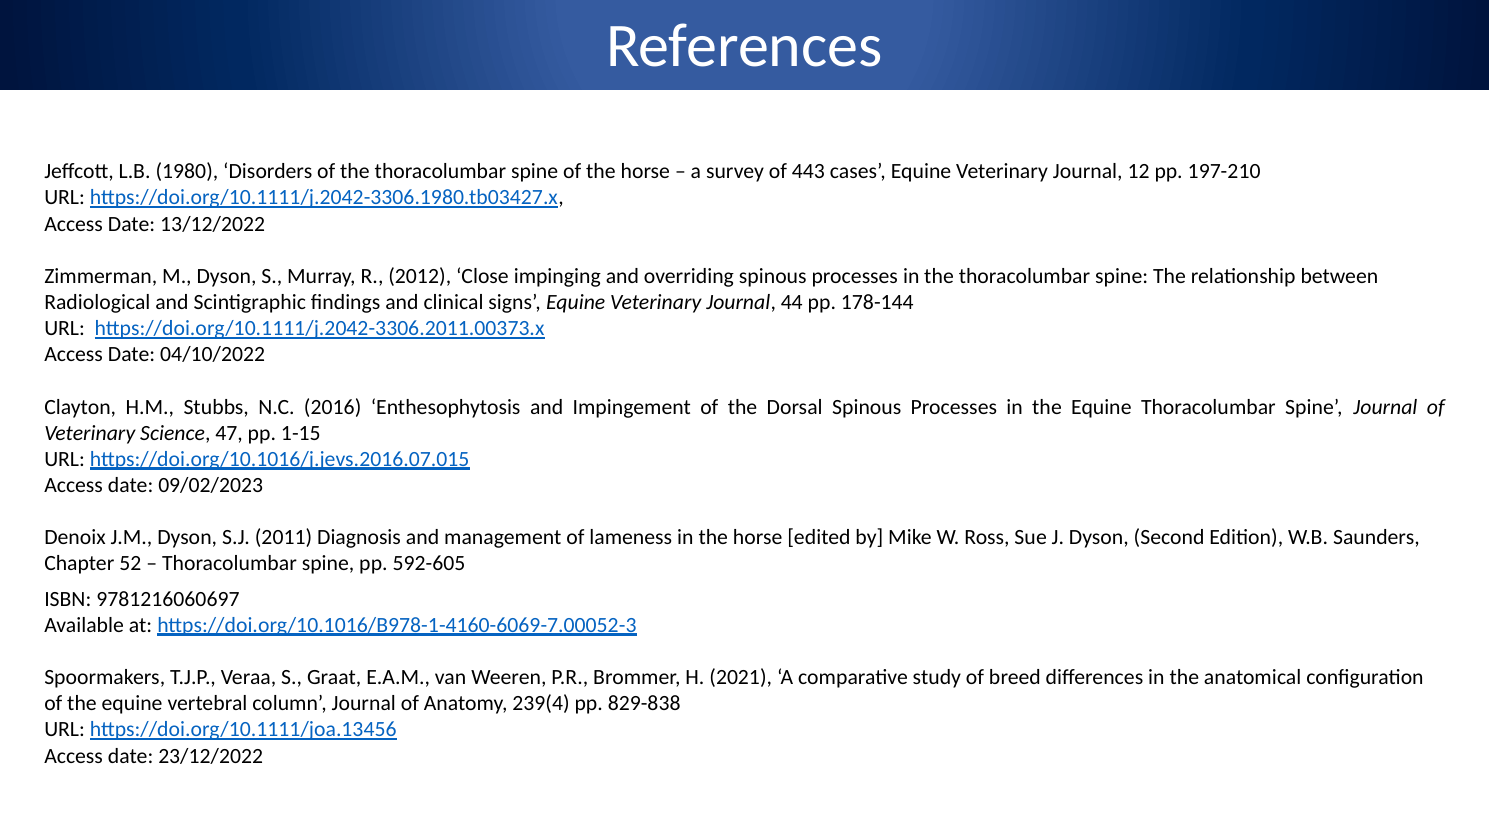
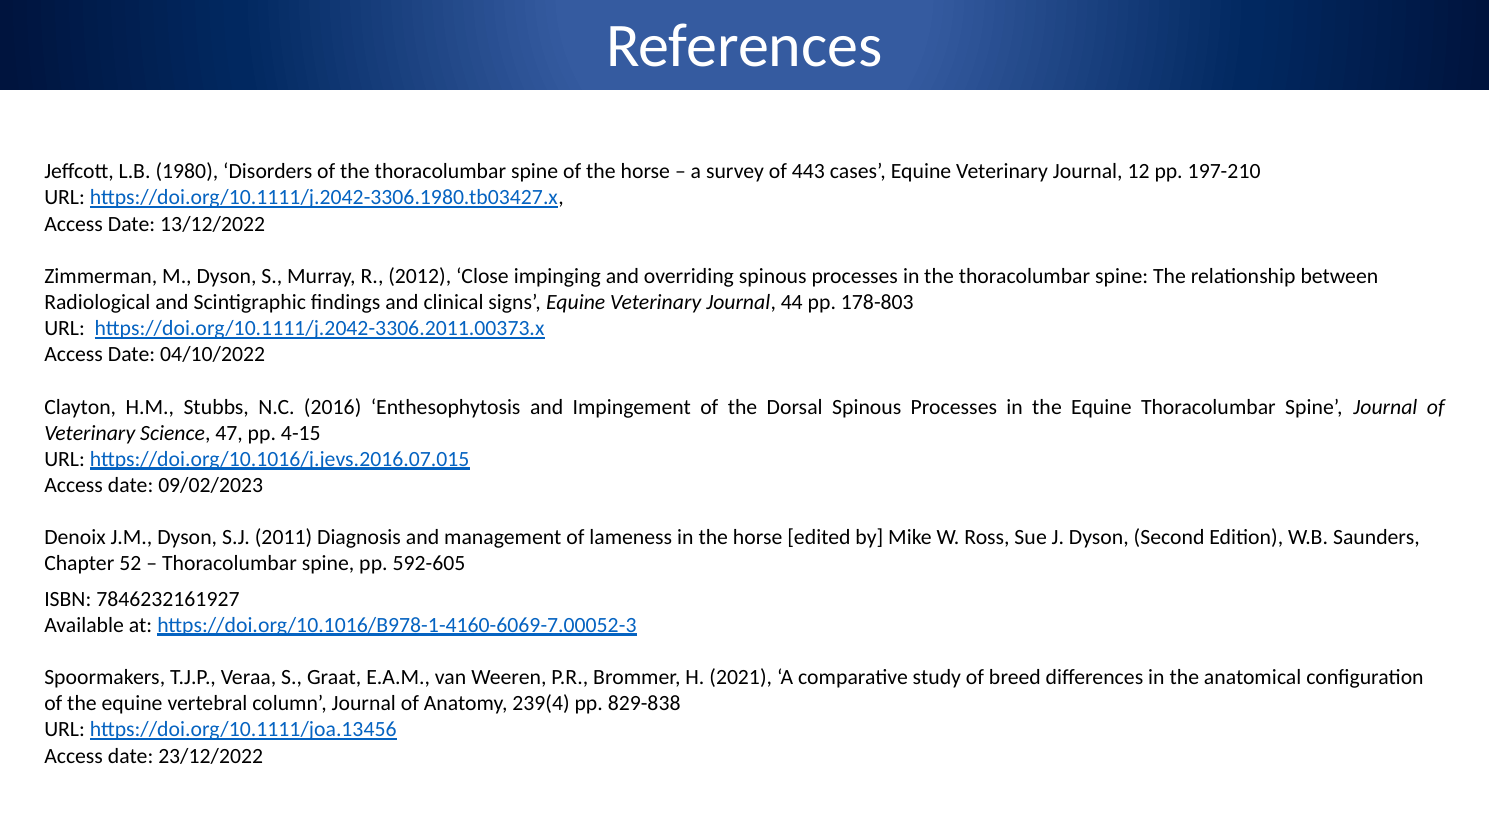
178-144: 178-144 -> 178-803 (877, 303)
1-15: 1-15 -> 4-15 (301, 433)
9781216060697: 9781216060697 -> 7846232161927 (168, 599)
